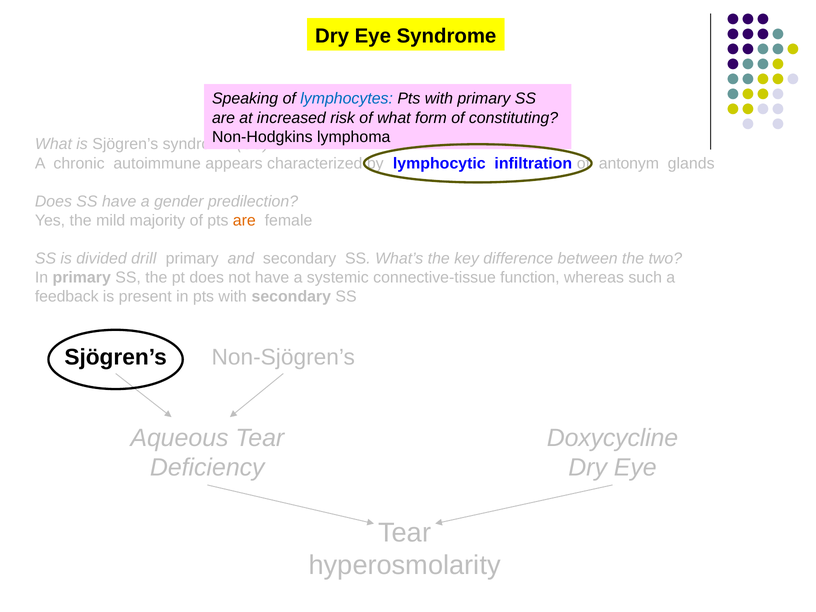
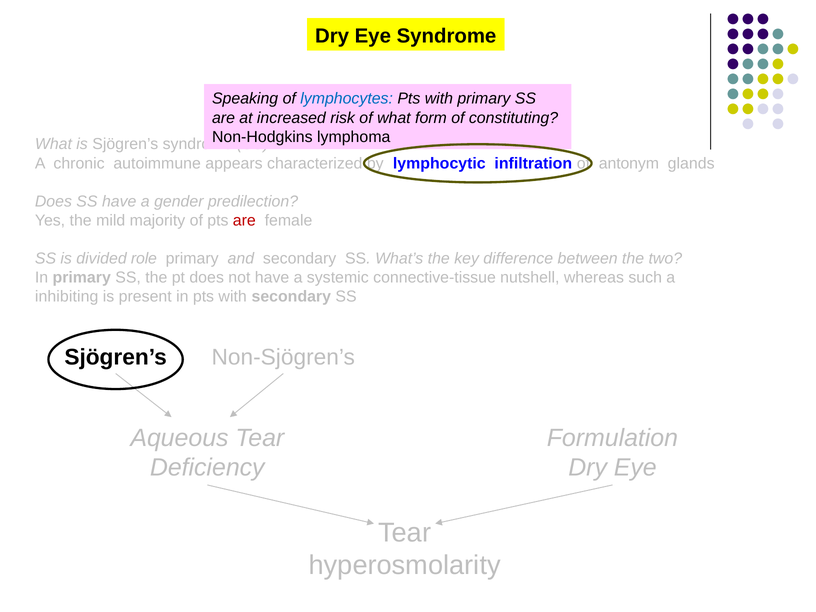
are colour: orange -> red (244, 220)
drill: drill -> role (144, 259)
function: function -> nutshell (530, 278)
feedback: feedback -> inhibiting (67, 297)
Doxycycline: Doxycycline -> Formulation (612, 438)
